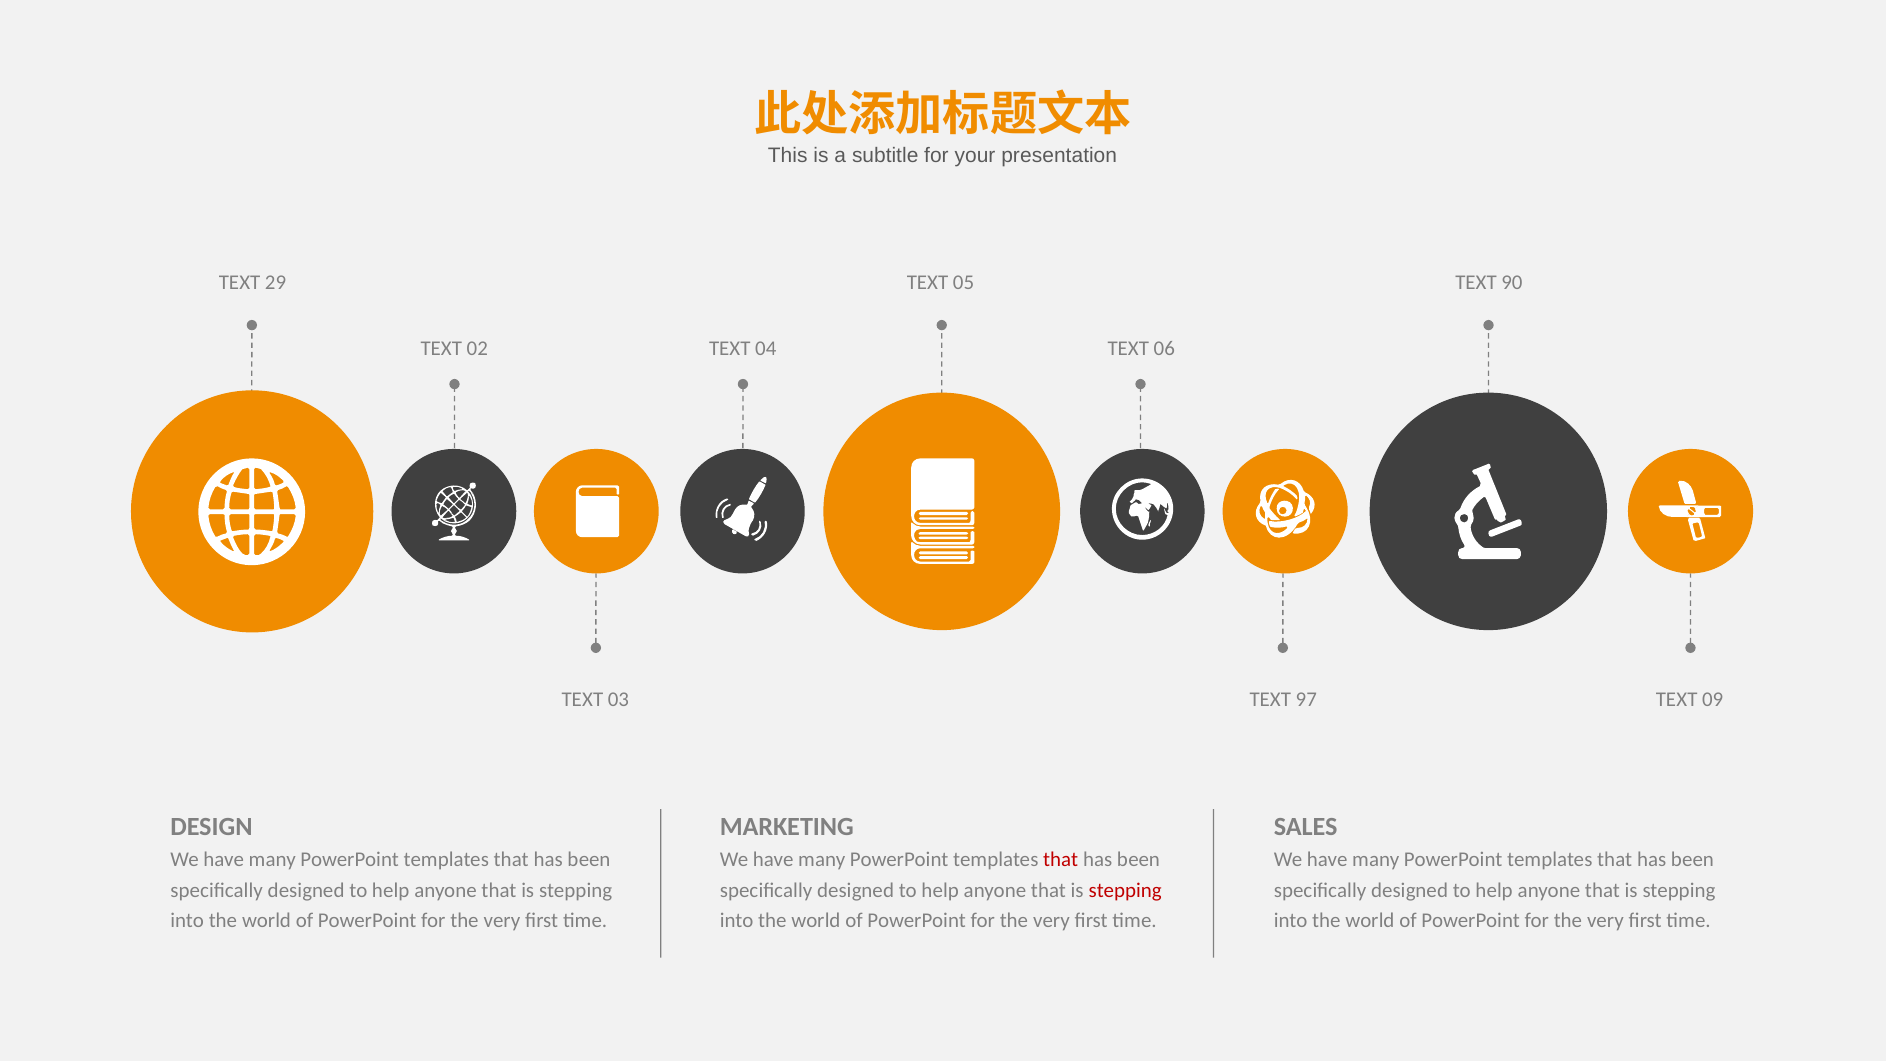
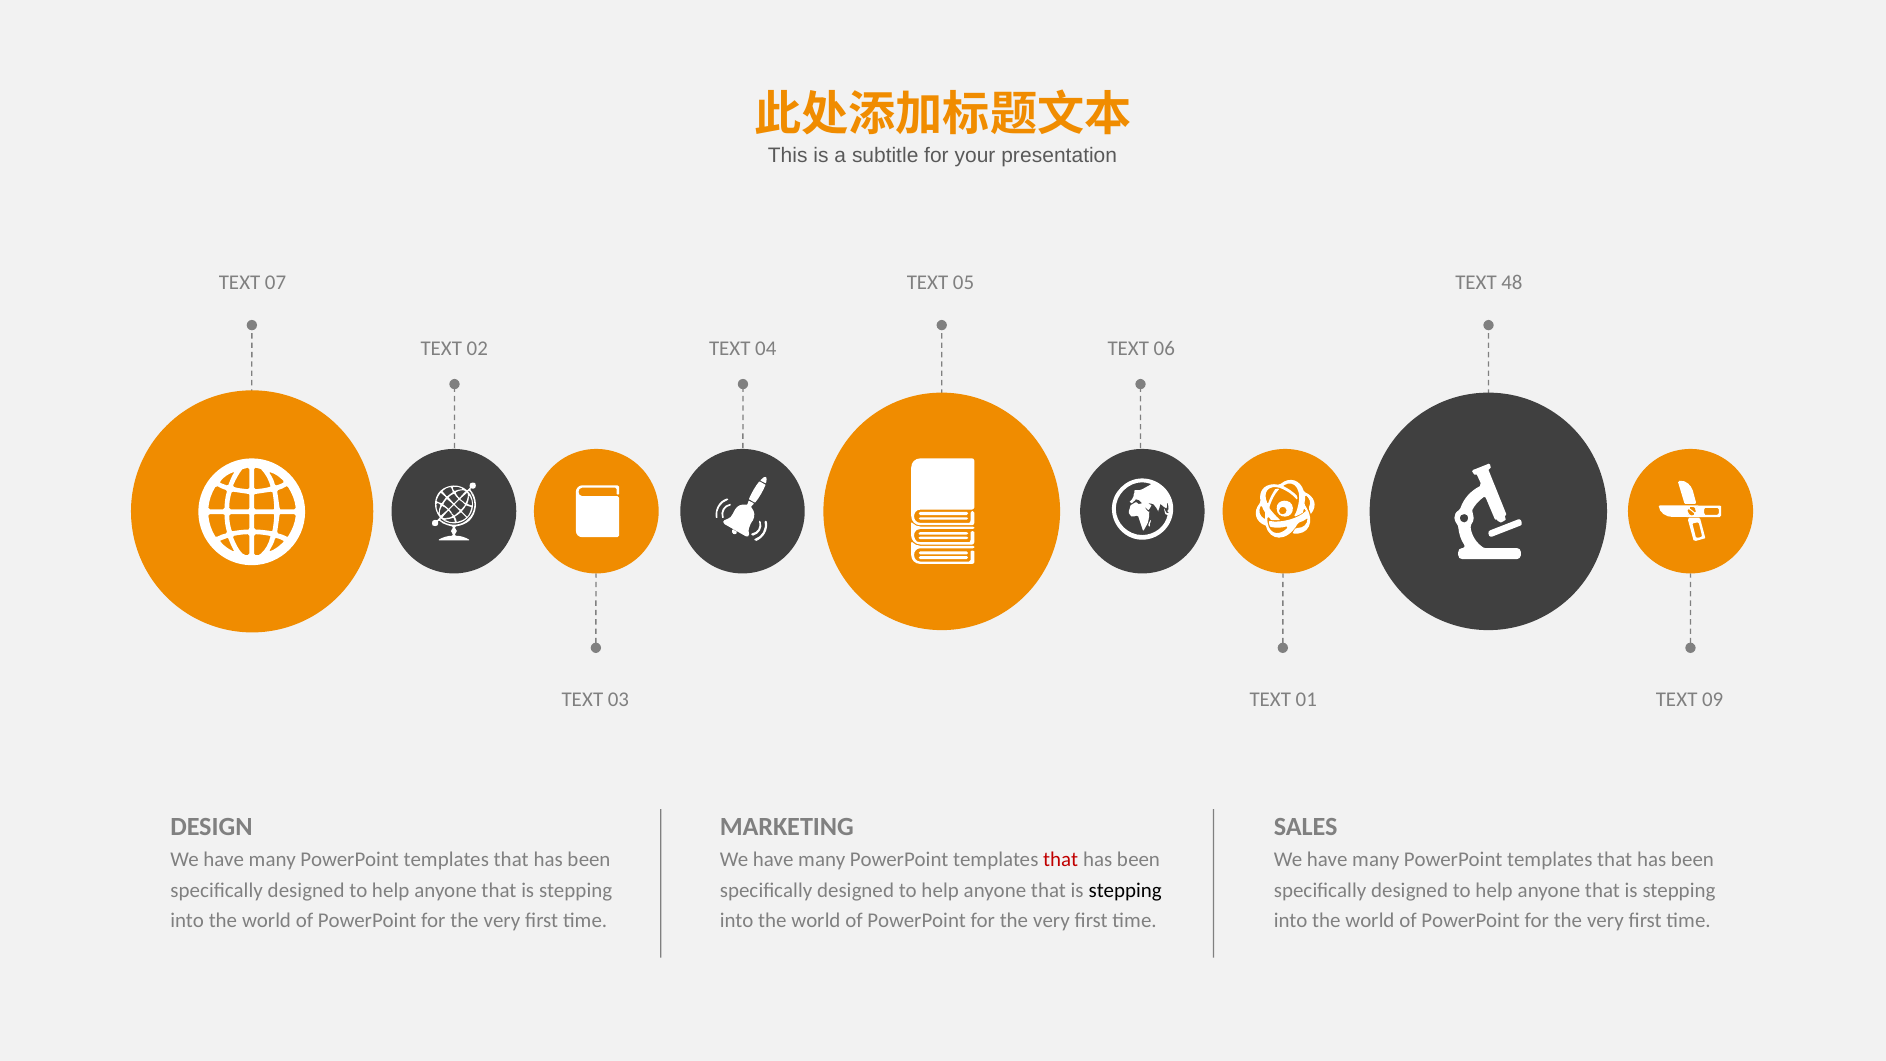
29: 29 -> 07 (276, 282)
90: 90 -> 48 (1512, 282)
97: 97 -> 01 (1306, 699)
stepping colour: red -> black (1125, 890)
